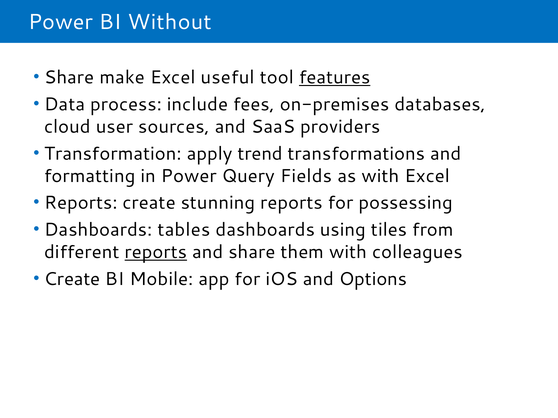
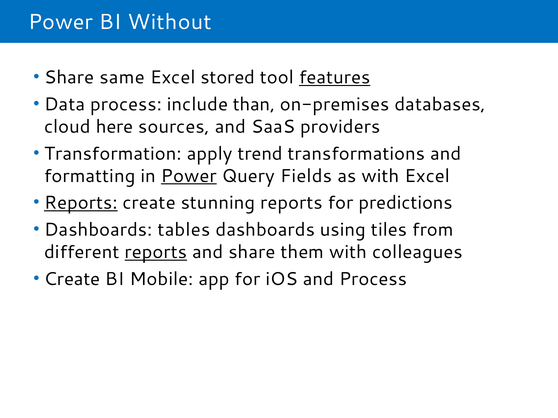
make: make -> same (122, 78)
useful: useful -> stored (228, 78)
fees: fees -> than (254, 104)
user: user -> here (115, 127)
Power underline: none -> present (189, 176)
Reports underline: none -> present (81, 203)
possessing: possessing -> predictions (406, 203)
and Options: Options -> Process (373, 279)
